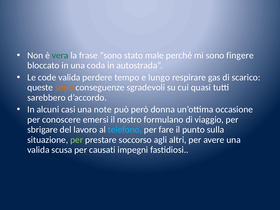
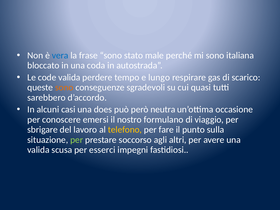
vera colour: green -> blue (60, 55)
fingere: fingere -> italiana (240, 55)
note: note -> does (103, 109)
donna: donna -> neutra (163, 109)
telefono colour: light blue -> yellow (125, 130)
causati: causati -> esserci (102, 150)
